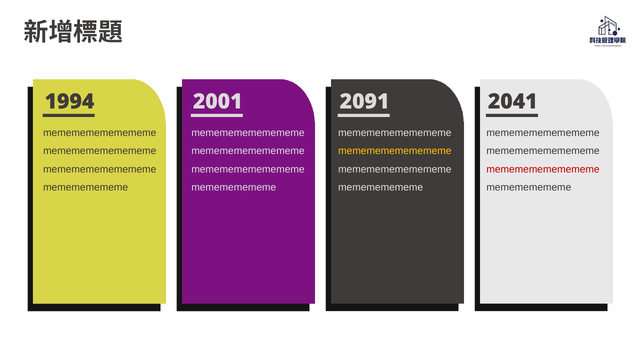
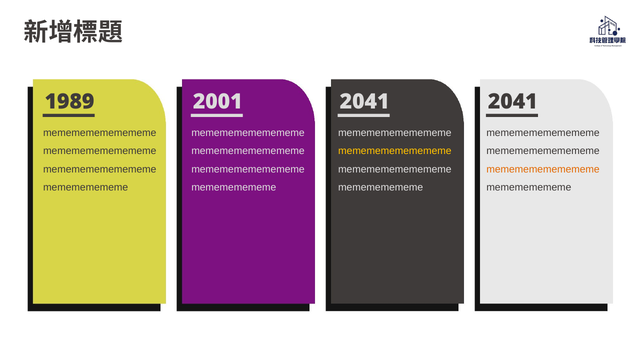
1994: 1994 -> 1989 (70, 102)
2001 2091: 2091 -> 2041 (365, 102)
memememememememe colour: red -> orange (543, 169)
